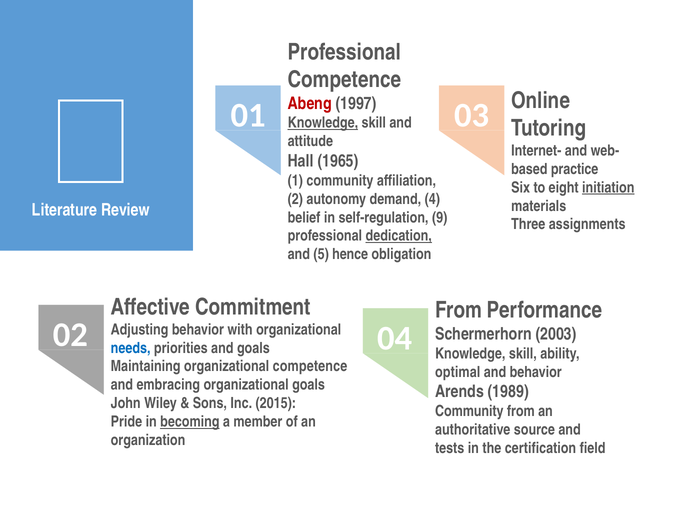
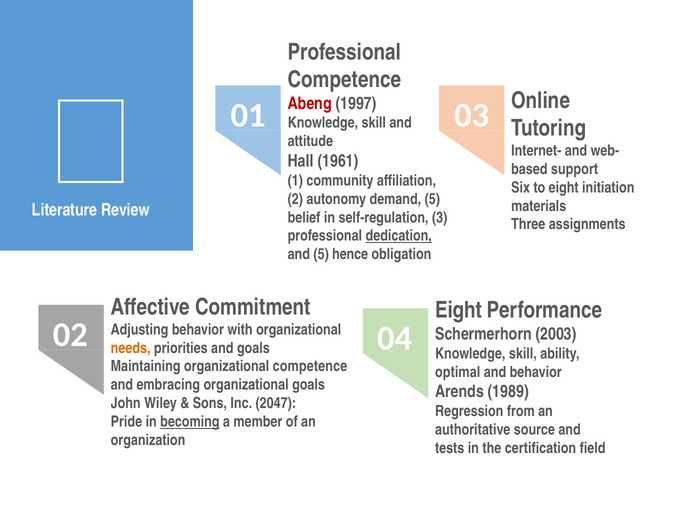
Knowledge underline: present -> none (323, 123)
1965: 1965 -> 1961 (338, 161)
practice: practice -> support (575, 169)
initiation underline: present -> none (608, 187)
demand 4: 4 -> 5 (432, 199)
9: 9 -> 3 (440, 217)
From: From -> Eight (458, 310)
needs colour: blue -> orange (131, 348)
2015: 2015 -> 2047 (276, 403)
Community: Community -> Regression (469, 411)
